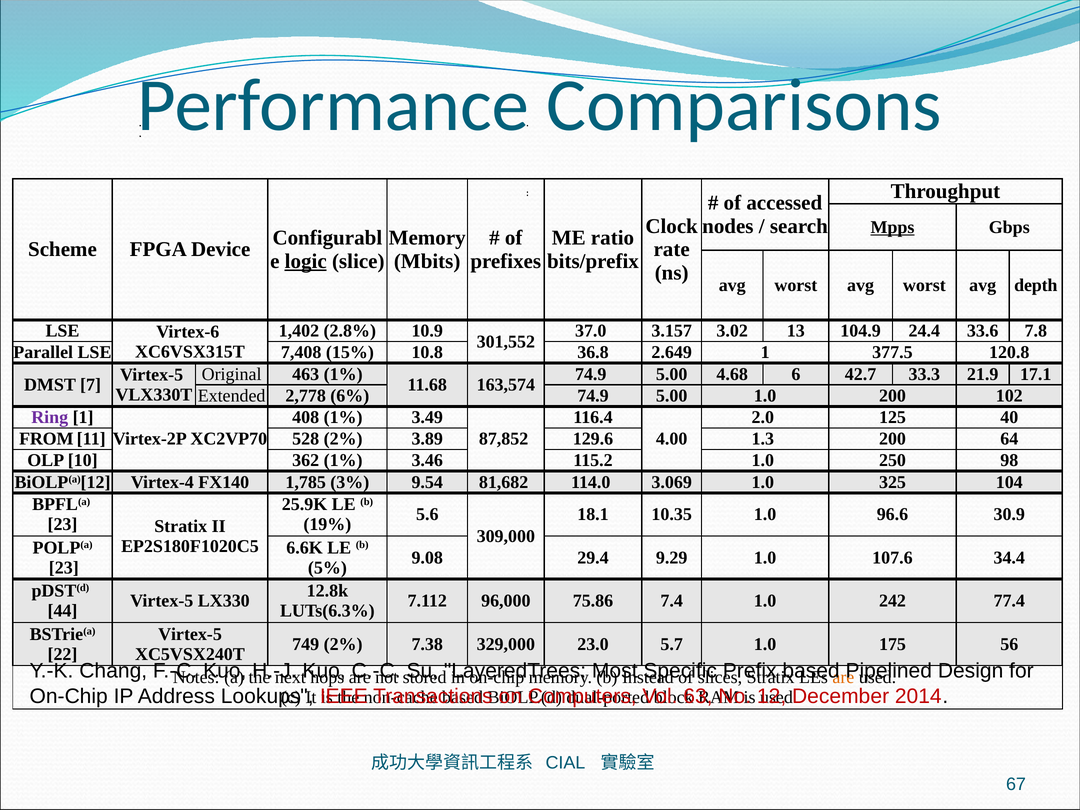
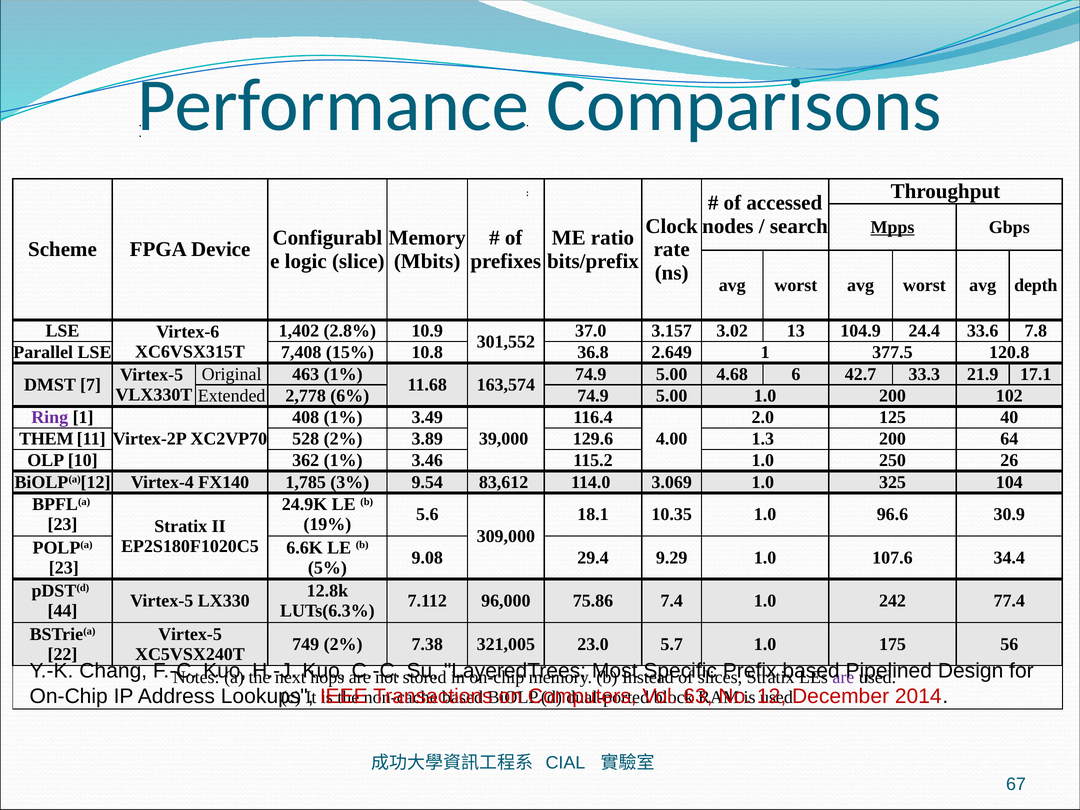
logic underline: present -> none (306, 261)
FROM: FROM -> THEM (46, 439)
87,852: 87,852 -> 39,000 (504, 439)
98: 98 -> 26 (1009, 461)
81,682: 81,682 -> 83,612 (504, 482)
25.9K: 25.9K -> 24.9K (305, 505)
329,000: 329,000 -> 321,005 (506, 644)
are colour: orange -> purple (843, 677)
